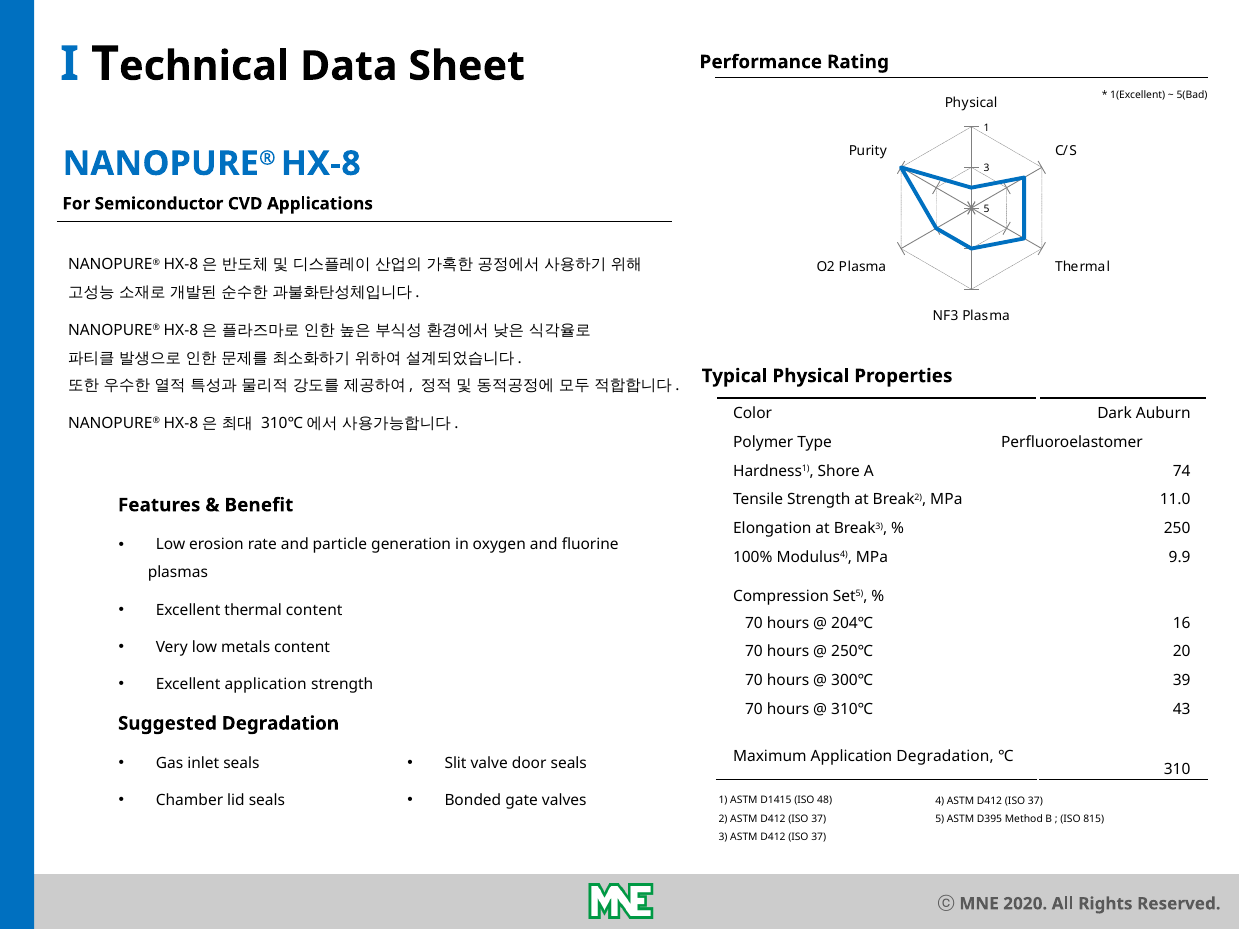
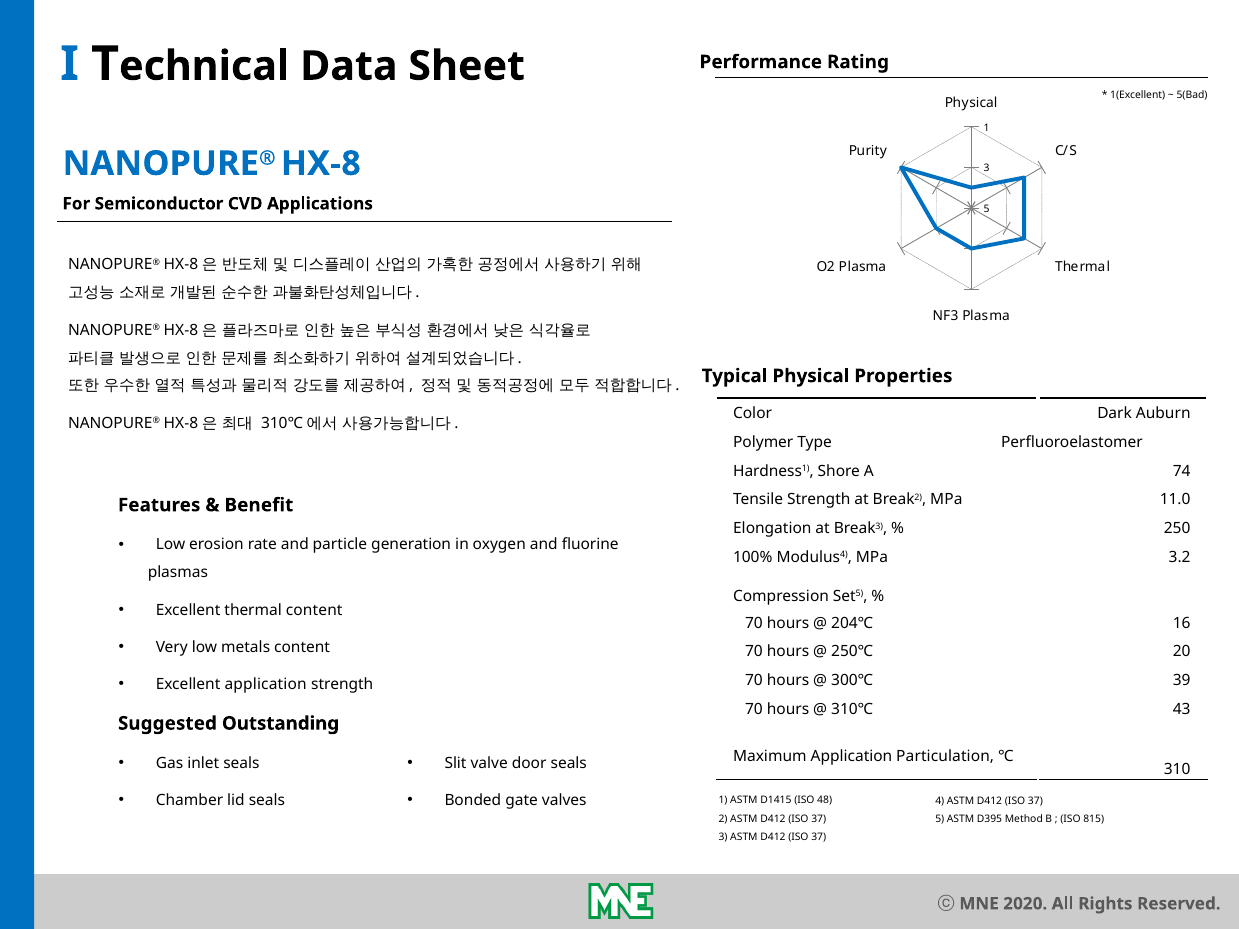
9.9: 9.9 -> 3.2 (1180, 557)
Suggested Degradation: Degradation -> Outstanding (281, 724)
Application Degradation: Degradation -> Particulation (945, 757)
